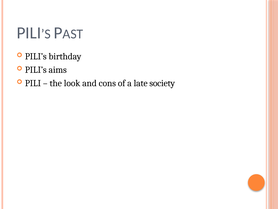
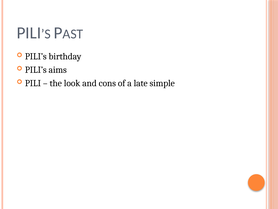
society: society -> simple (162, 83)
